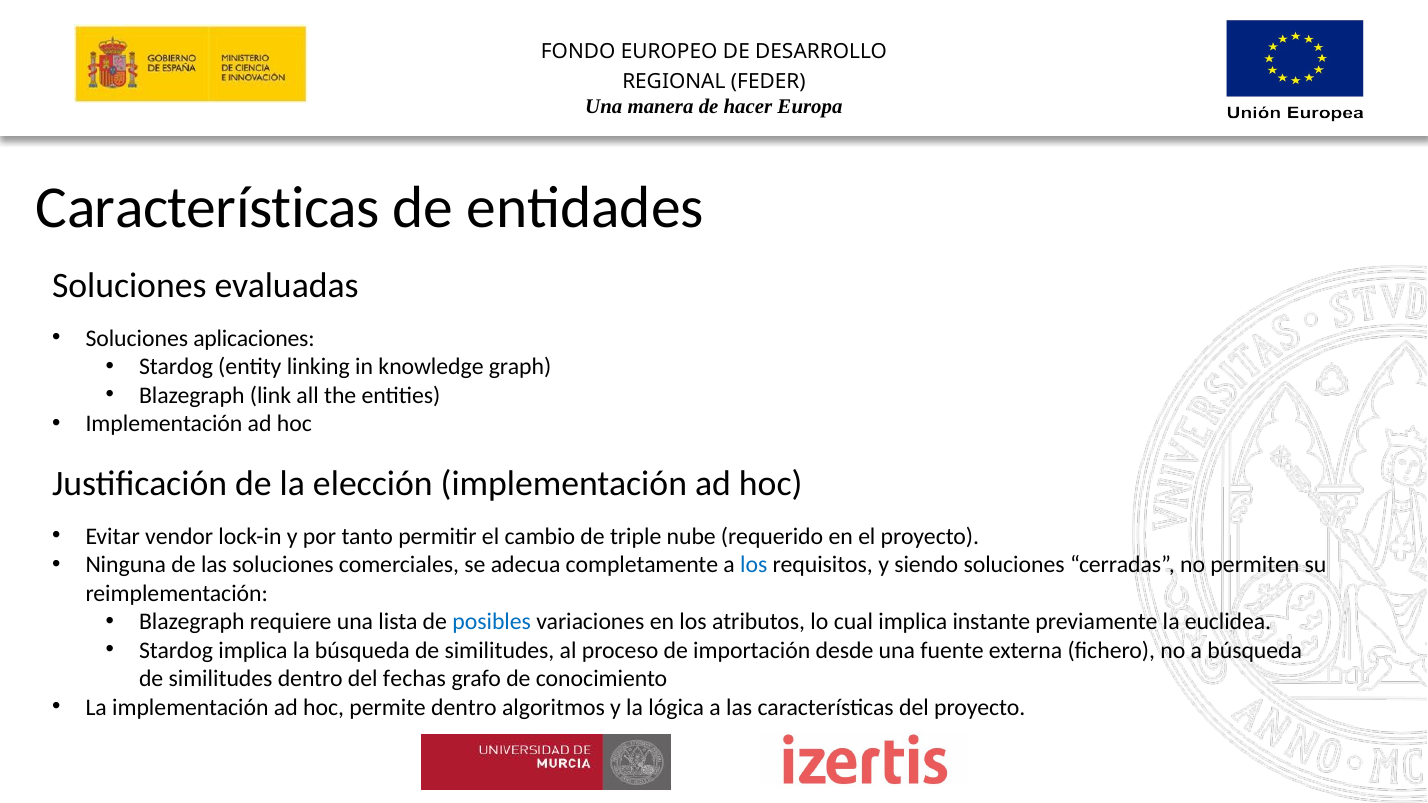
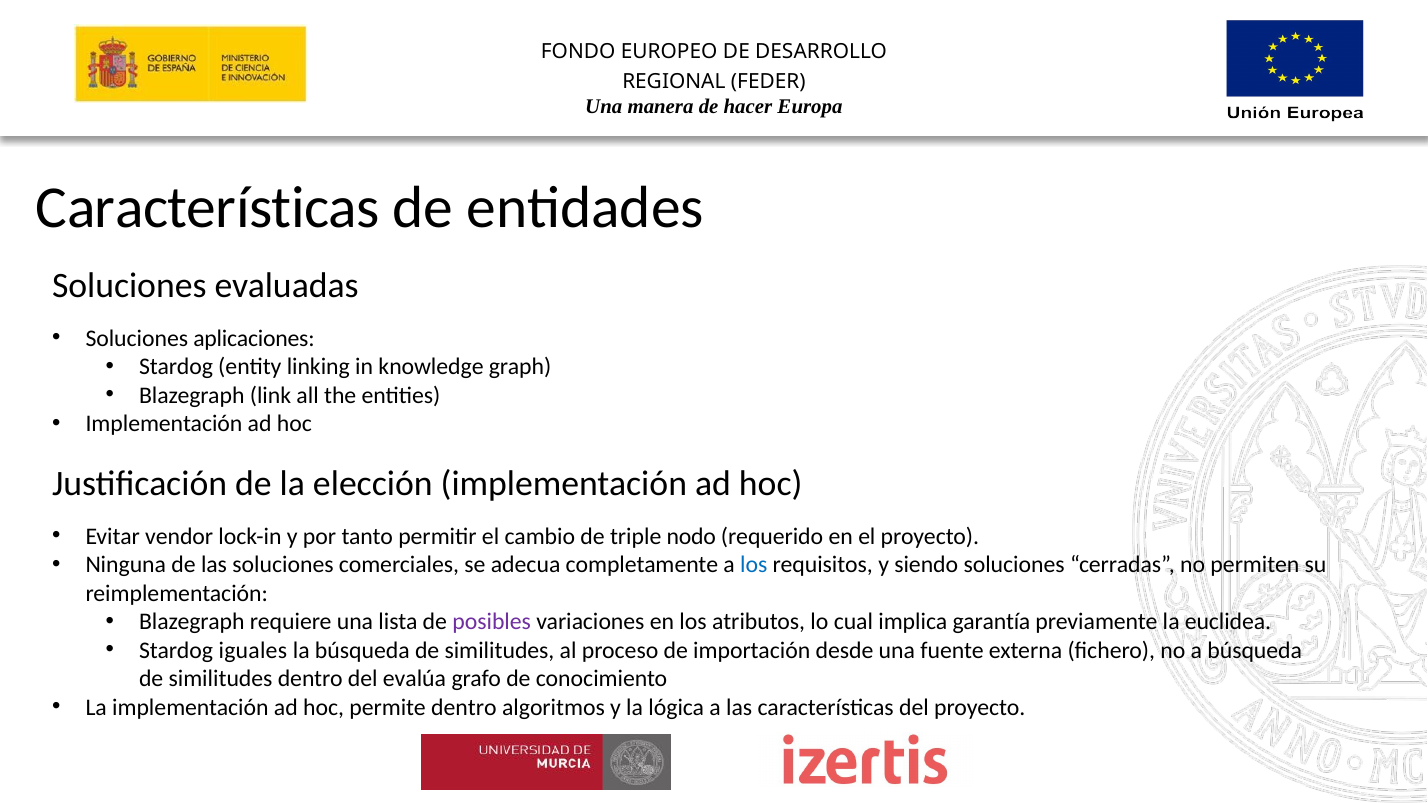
nube: nube -> nodo (691, 536)
posibles colour: blue -> purple (492, 622)
instante: instante -> garantía (991, 622)
Stardog implica: implica -> iguales (253, 651)
fechas: fechas -> evalúa (415, 679)
